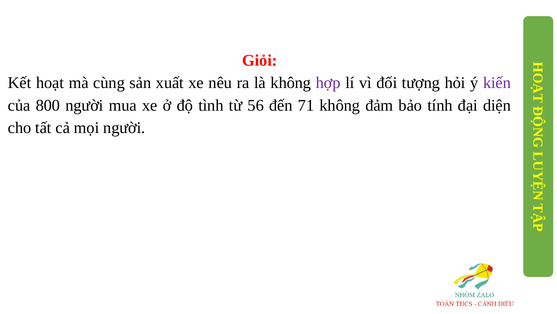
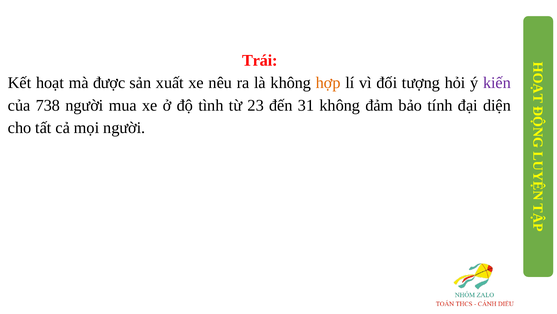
Giỏi: Giỏi -> Trái (260, 60)
cùng: cùng -> được (109, 83)
hợp colour: purple -> orange (328, 83)
800: 800 -> 738 (48, 105)
56: 56 -> 23 (256, 105)
71: 71 -> 31 (306, 105)
